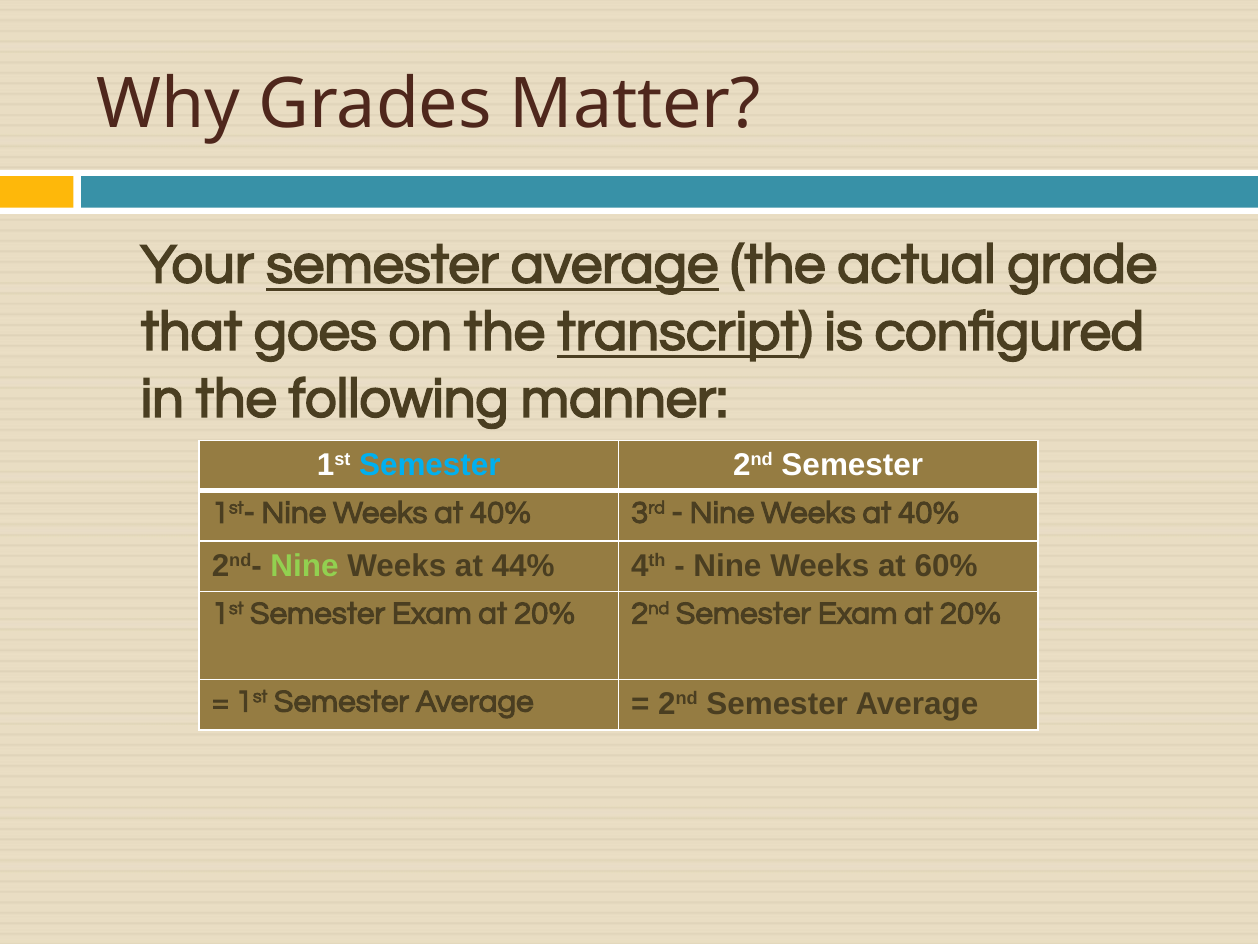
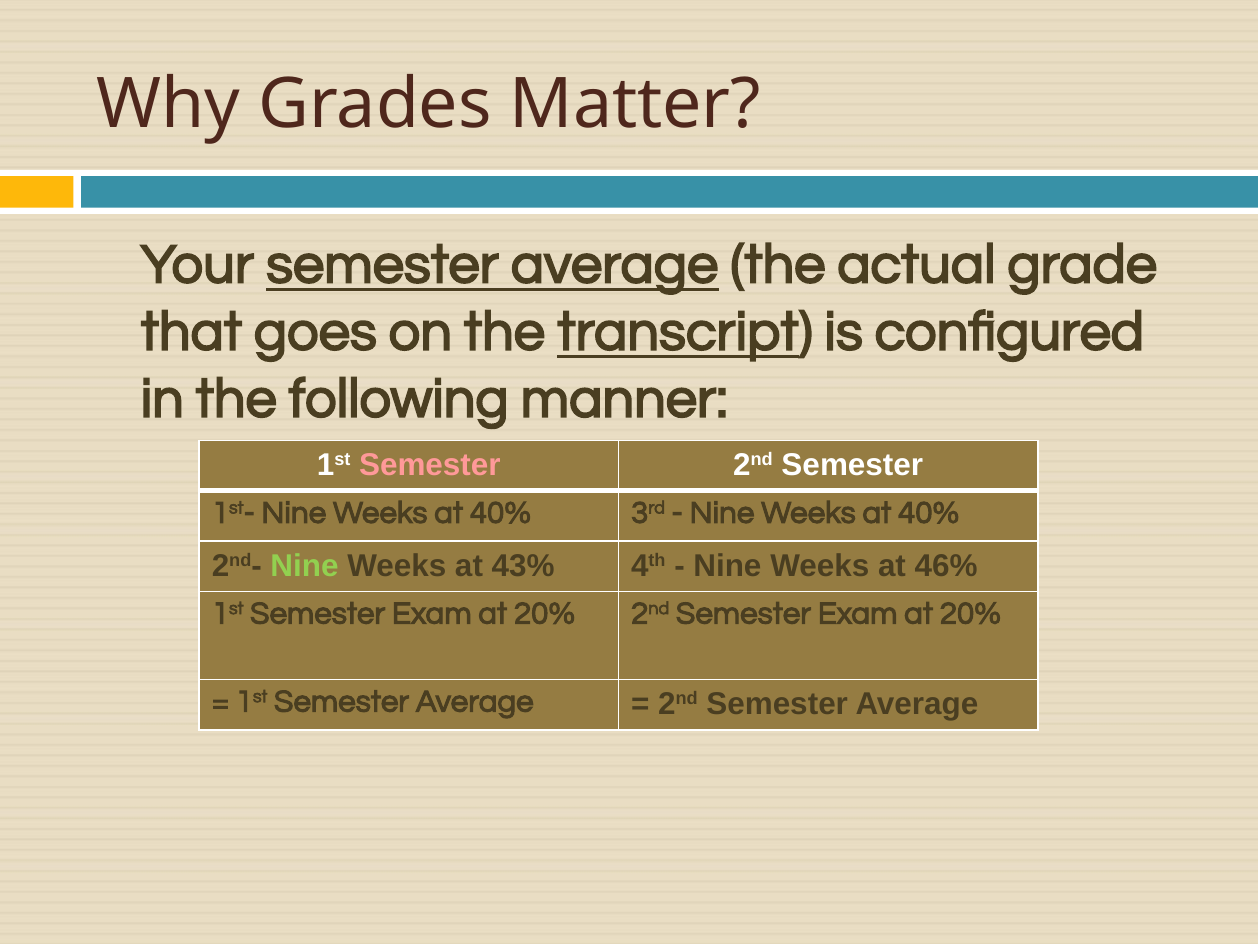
Semester colour: light blue -> pink (430, 465)
44%: 44% -> 43% (523, 565)
60%: 60% -> 46% (946, 565)
